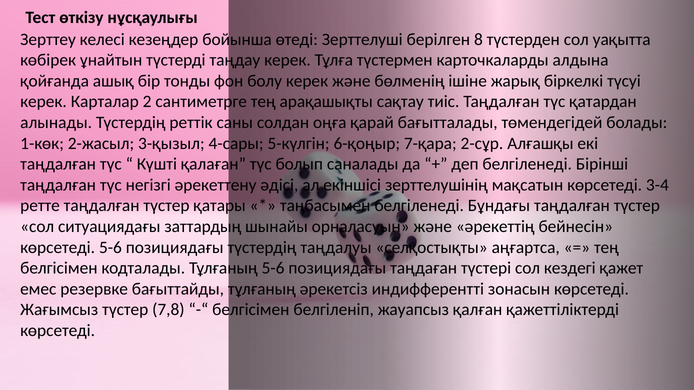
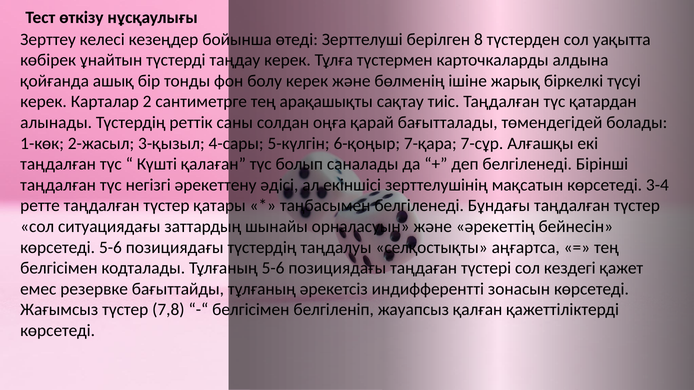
2-cұр: 2-cұр -> 7-cұр (482, 143)
